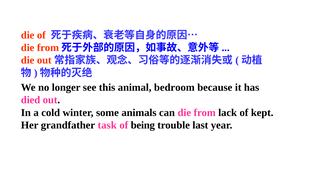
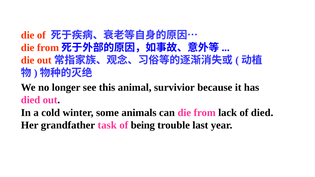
bedroom: bedroom -> survivior (174, 87)
of kept: kept -> died (262, 113)
